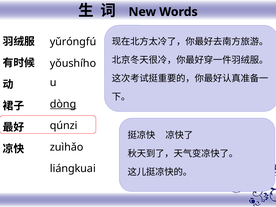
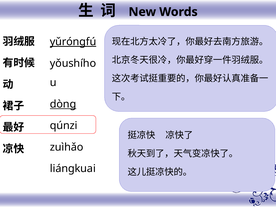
yǔróngfú underline: none -> present (73, 42)
